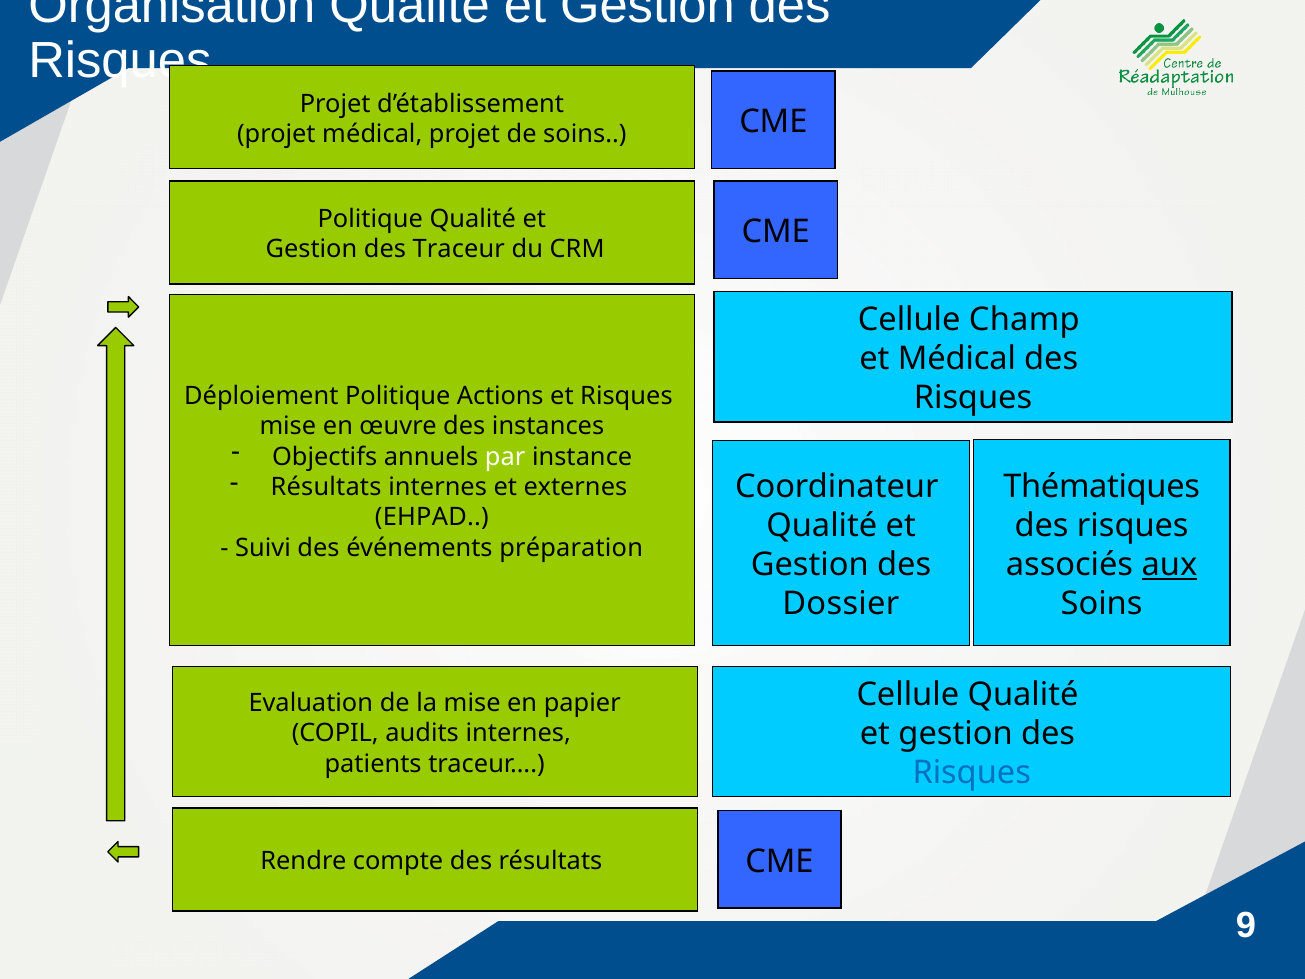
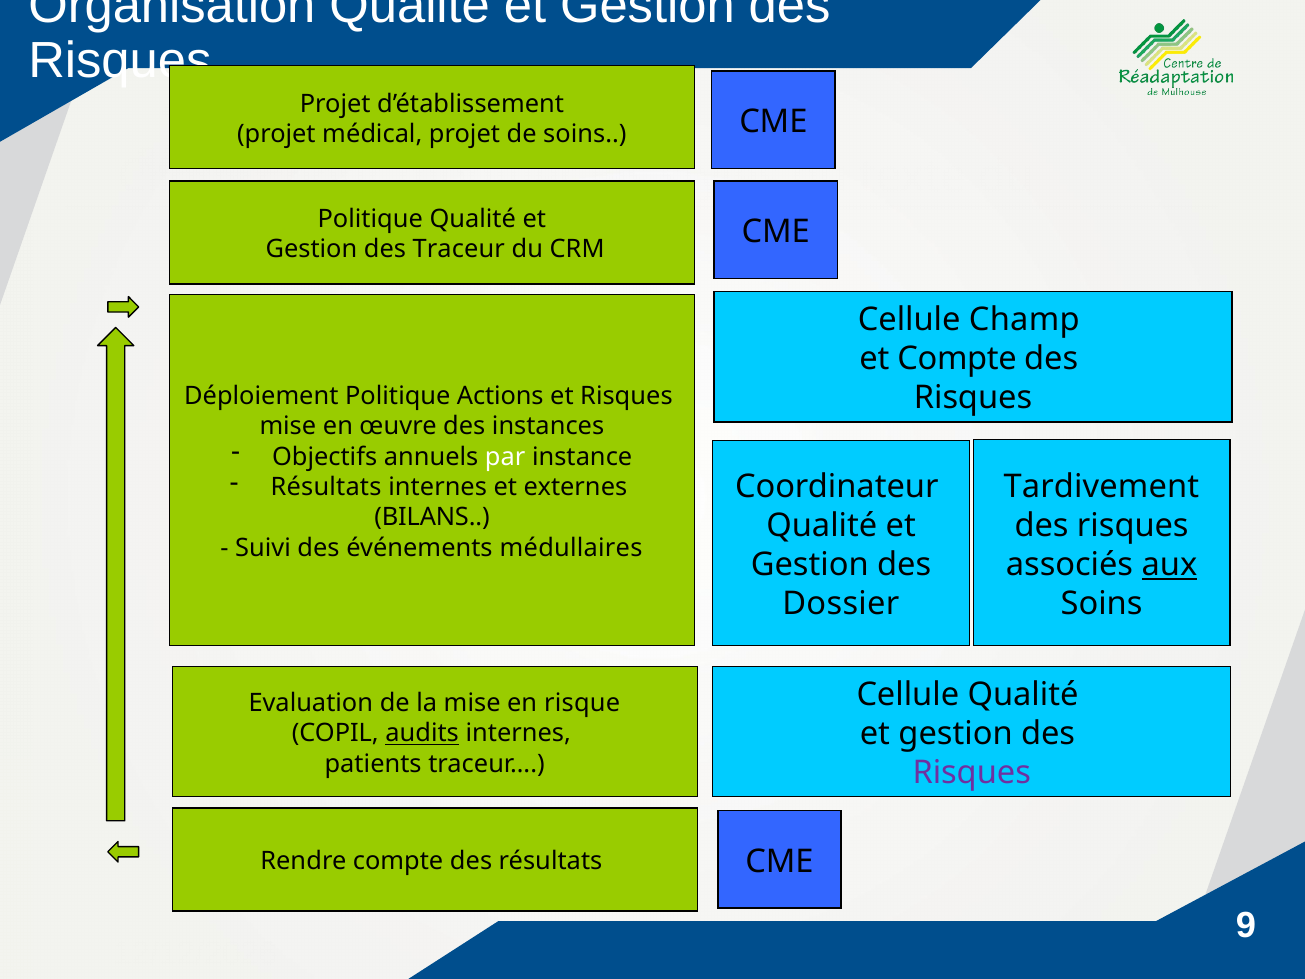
et Médical: Médical -> Compte (957, 359)
Thématiques: Thématiques -> Tardivement (1101, 486)
EHPAD: EHPAD -> BILANS (432, 517)
préparation: préparation -> médullaires (571, 548)
papier: papier -> risque (582, 703)
audits underline: none -> present (422, 733)
Risques colour: blue -> purple (972, 773)
